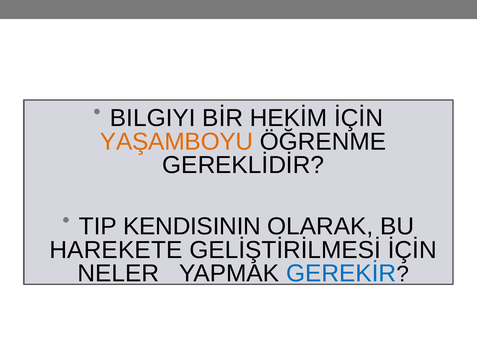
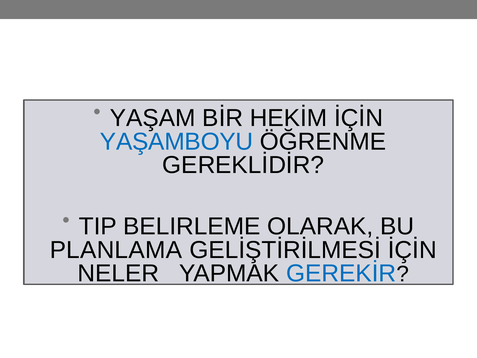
BILGIYI: BILGIYI -> YAŞAM (153, 118)
YAŞAMBOYU colour: orange -> blue (177, 142)
KENDISININ: KENDISININ -> BELIRLEME (192, 226)
HAREKETE: HAREKETE -> PLANLAMA (116, 250)
